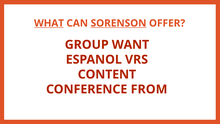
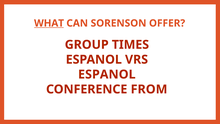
SORENSON underline: present -> none (119, 23)
WANT: WANT -> TIMES (130, 45)
CONTENT: CONTENT -> ESPANOL (107, 74)
